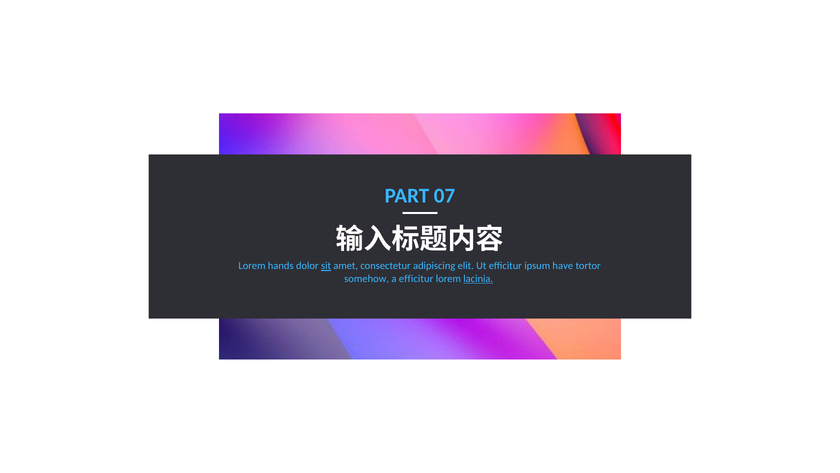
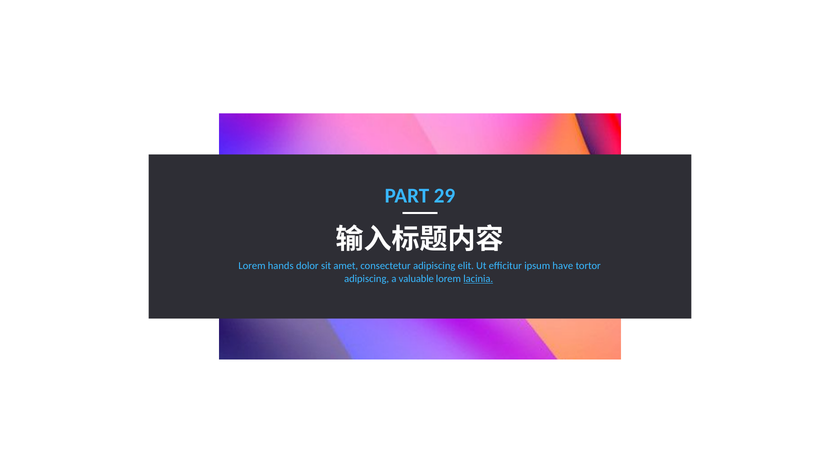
07: 07 -> 29 (445, 195)
sit underline: present -> none (326, 266)
somehow: somehow -> adipiscing (367, 278)
a efficitur: efficitur -> valuable (416, 278)
